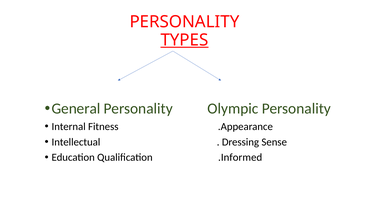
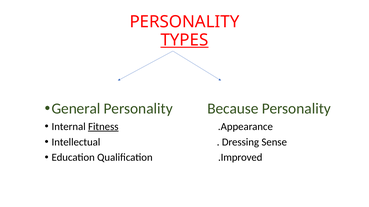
Olympic: Olympic -> Because (233, 109)
Fitness underline: none -> present (103, 127)
.Informed: .Informed -> .Improved (240, 158)
